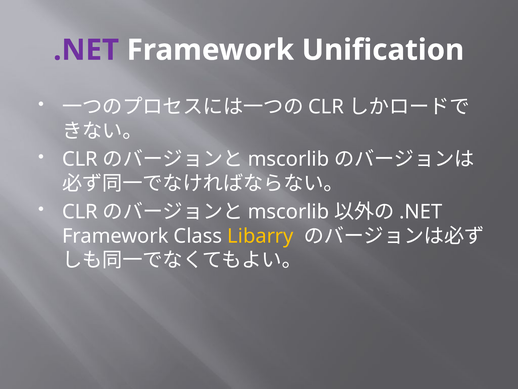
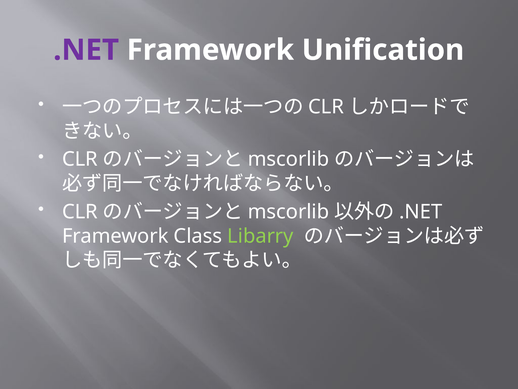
Libarry colour: yellow -> light green (260, 236)
